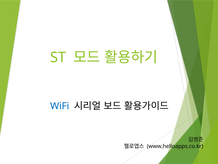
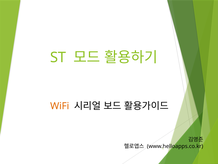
WiFi colour: blue -> orange (60, 106)
